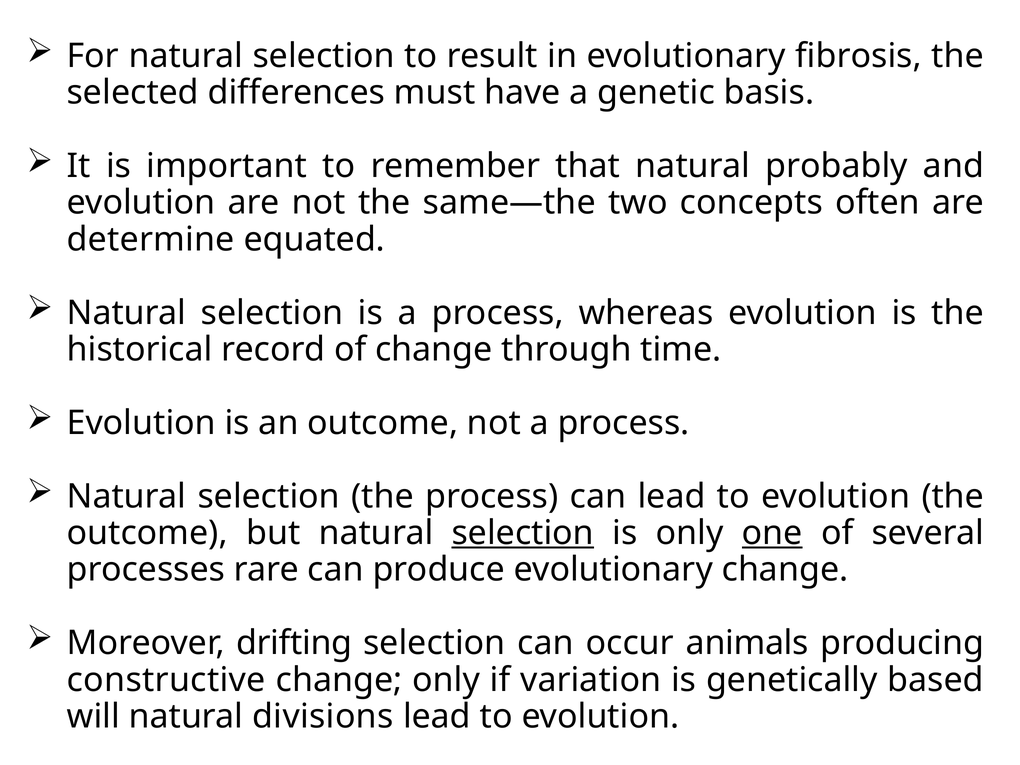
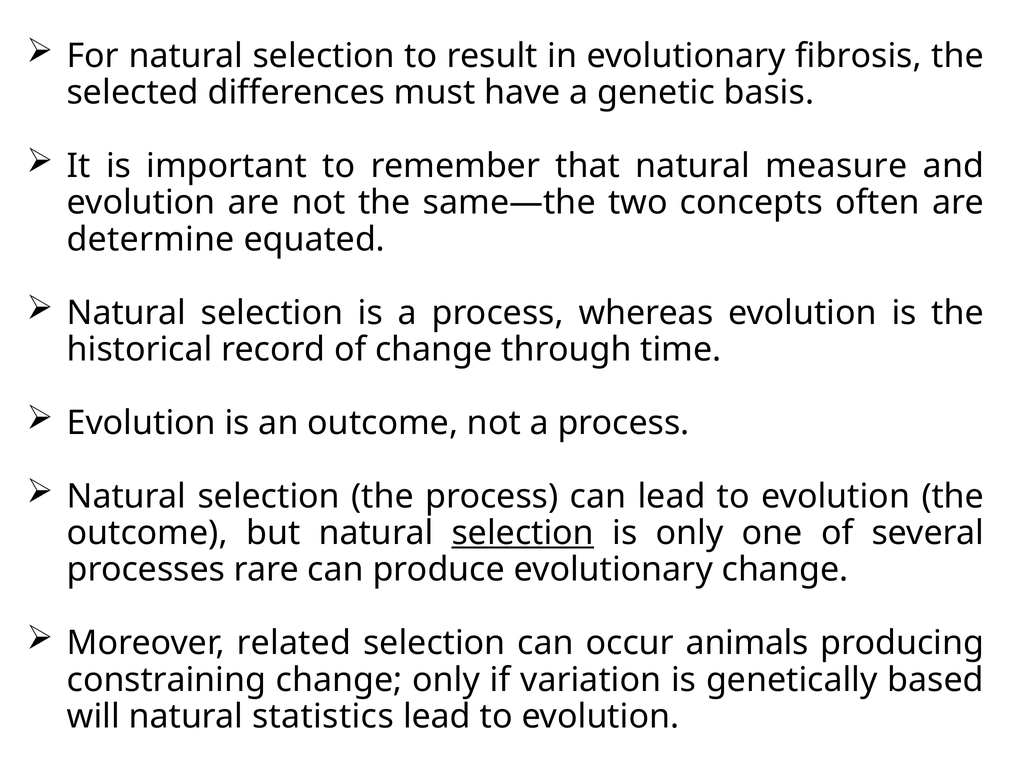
probably: probably -> measure (836, 166)
one underline: present -> none (772, 533)
drifting: drifting -> related (294, 643)
constructive: constructive -> constraining (166, 680)
divisions: divisions -> statistics (323, 717)
